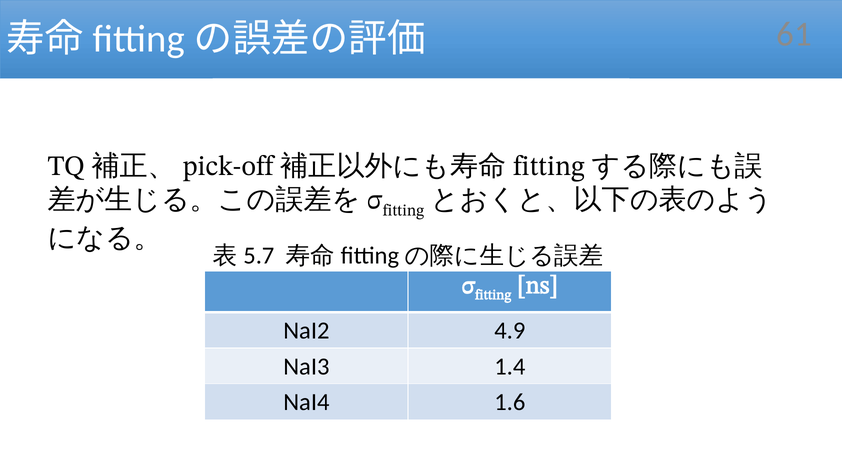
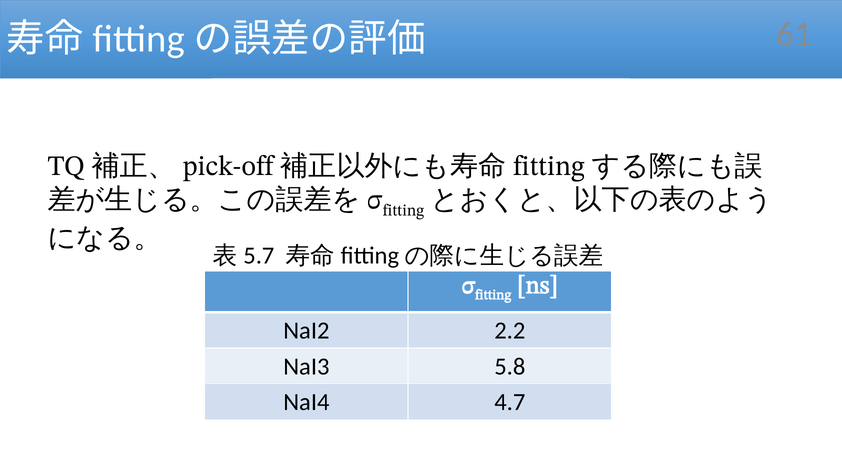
4.9: 4.9 -> 2.2 (510, 330)
1.4: 1.4 -> 5.8 (510, 366)
1.6: 1.6 -> 4.7 (510, 402)
